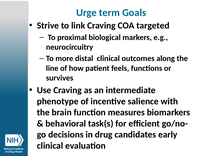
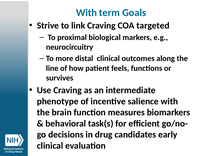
Urge: Urge -> With (87, 13)
